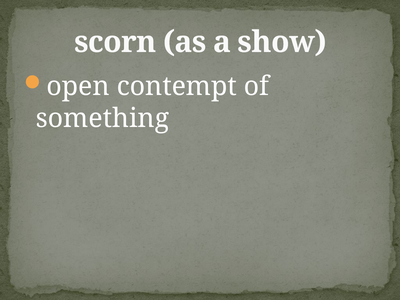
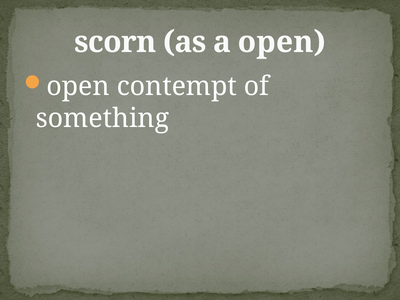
a show: show -> open (282, 42)
